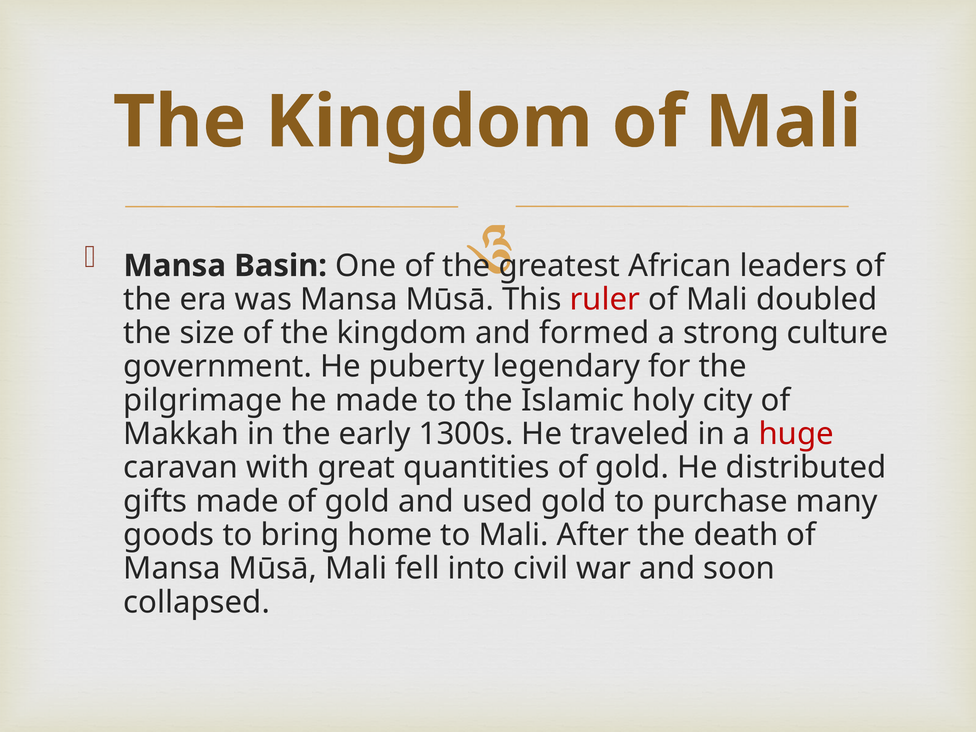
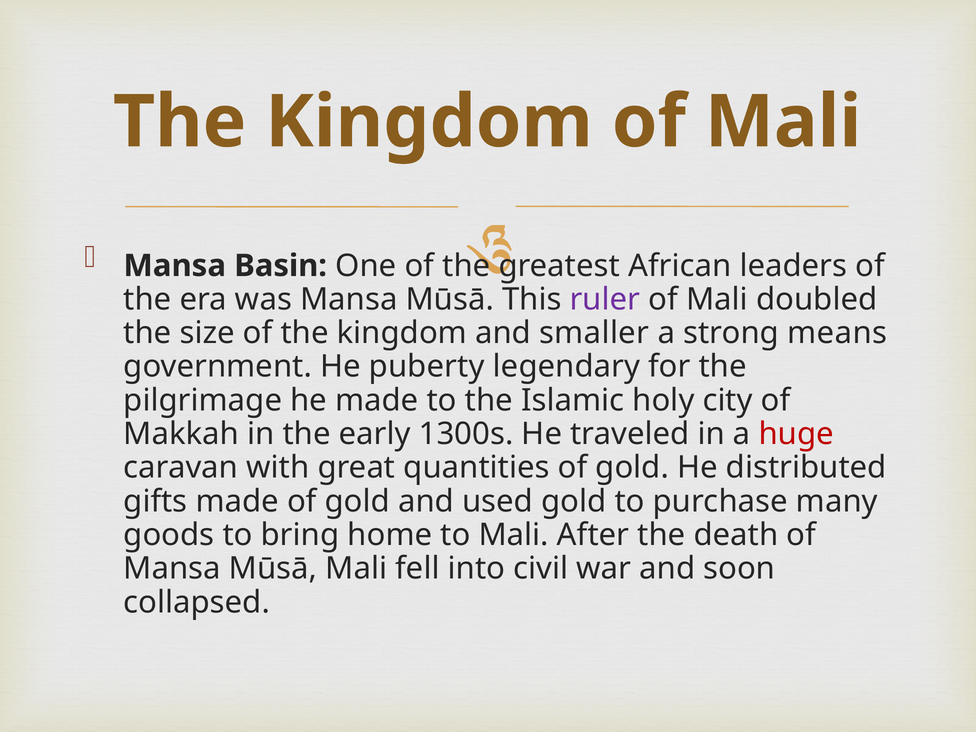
ruler colour: red -> purple (605, 299)
formed: formed -> smaller (594, 333)
culture: culture -> means (837, 333)
